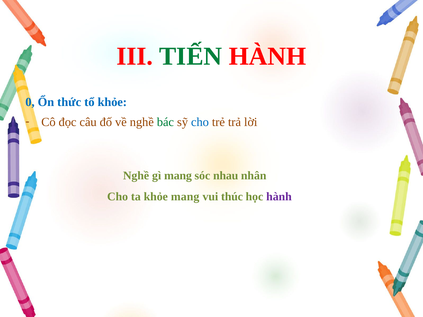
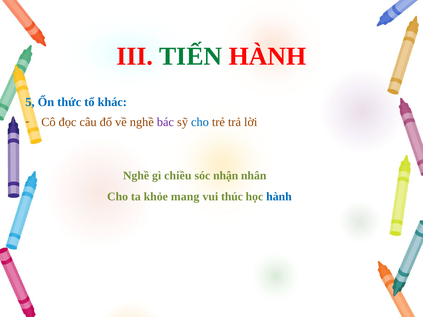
0: 0 -> 5 (30, 102)
tổ khỏe: khỏe -> khác (112, 102)
bác colour: green -> purple (165, 122)
gì mang: mang -> chiều (178, 176)
nhau: nhau -> nhận (226, 176)
hành colour: purple -> blue (279, 197)
